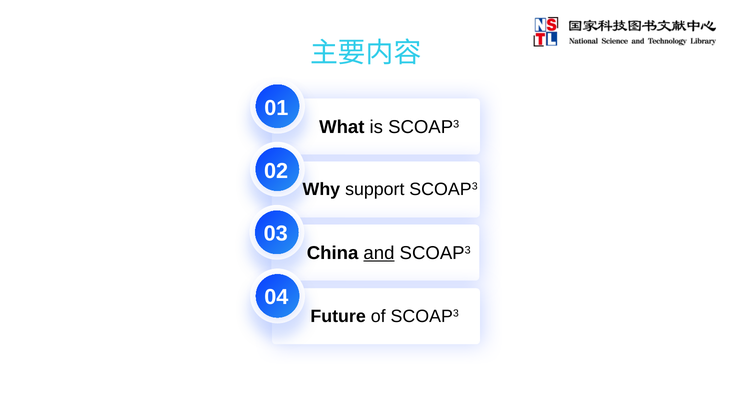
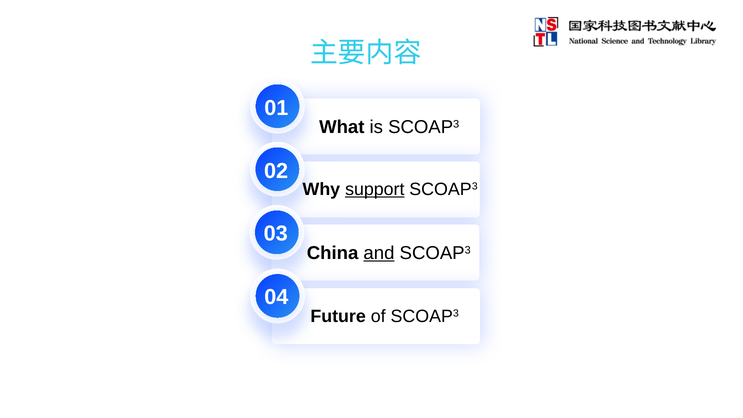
support underline: none -> present (375, 189)
